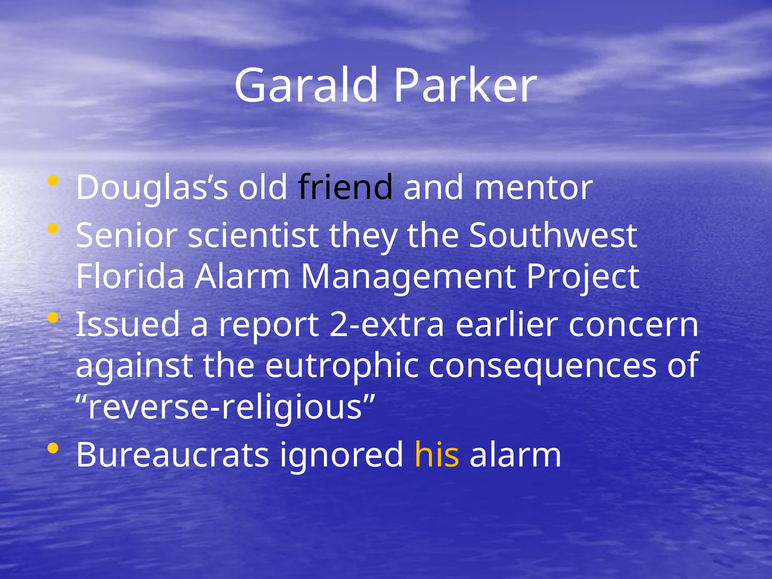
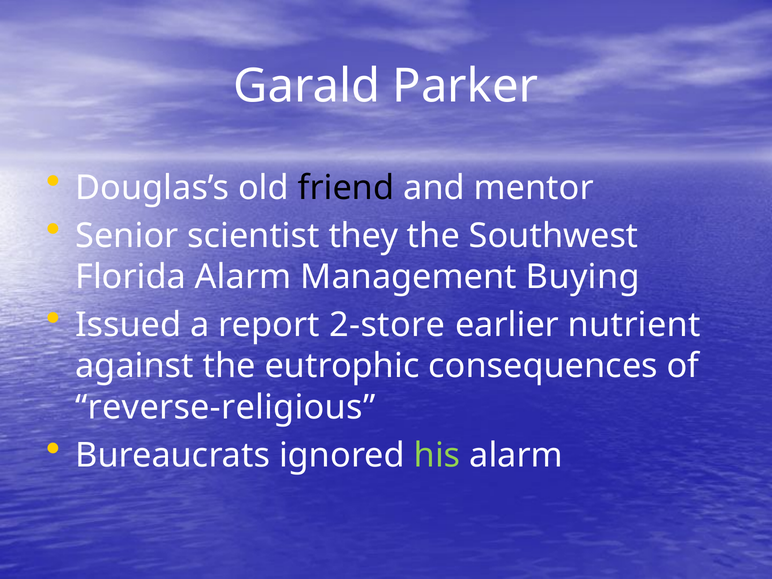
Project: Project -> Buying (583, 277)
2-extra: 2-extra -> 2-store (387, 325)
concern: concern -> nutrient (634, 325)
his colour: yellow -> light green (437, 455)
